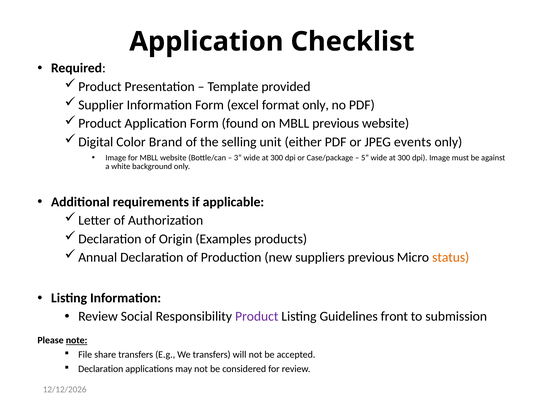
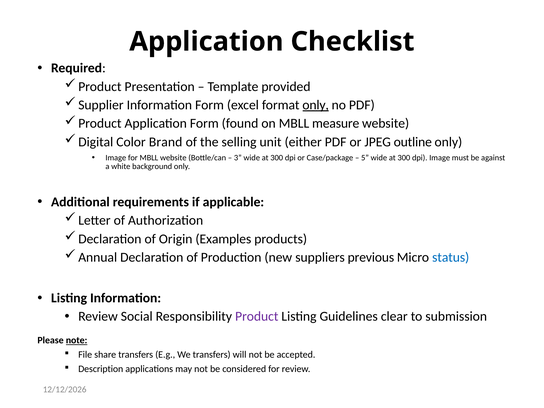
only underline: none -> present (316, 105)
MBLL previous: previous -> measure (336, 124)
events: events -> outline (413, 142)
status colour: orange -> blue (451, 257)
front: front -> clear (394, 316)
Declaration: Declaration -> Description (101, 369)
